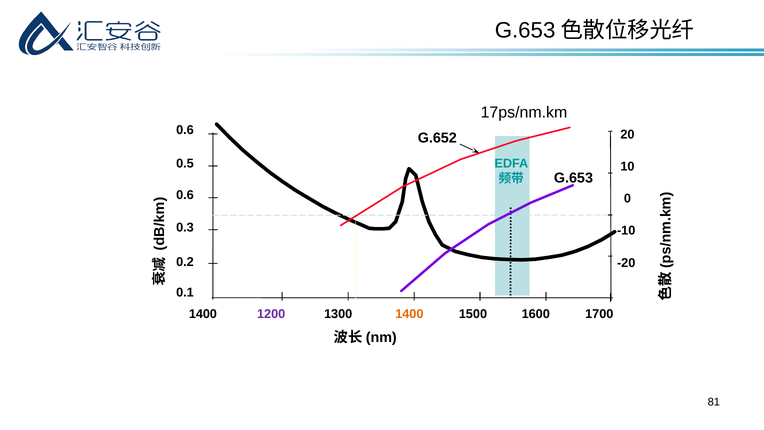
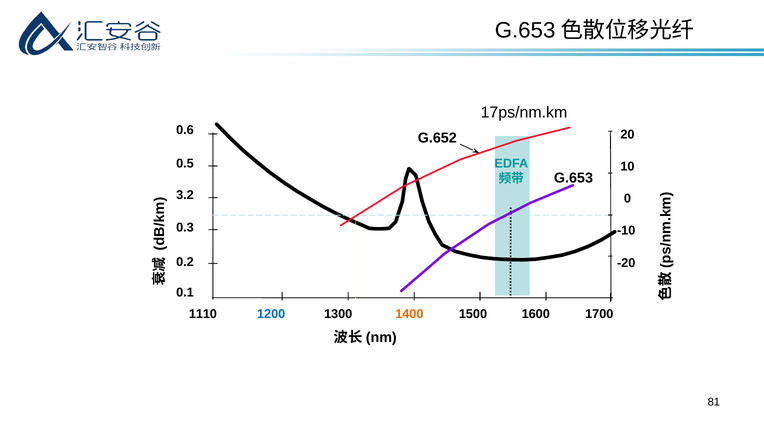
0.6: 0.6 -> 3.2 (185, 195)
1400: 1400 -> 1110 (203, 314)
1200 colour: purple -> blue (271, 314)
